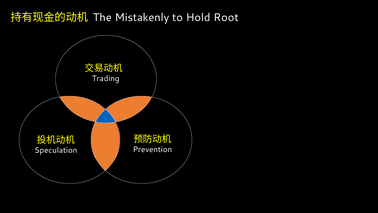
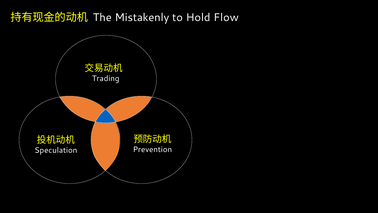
Root: Root -> Flow (226, 18)
